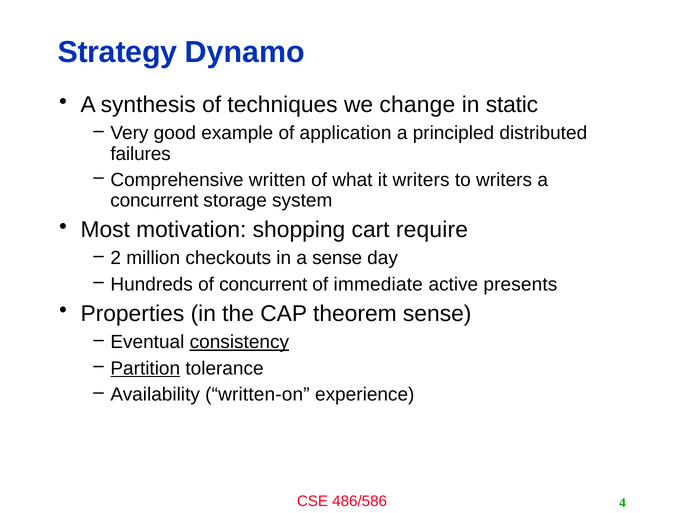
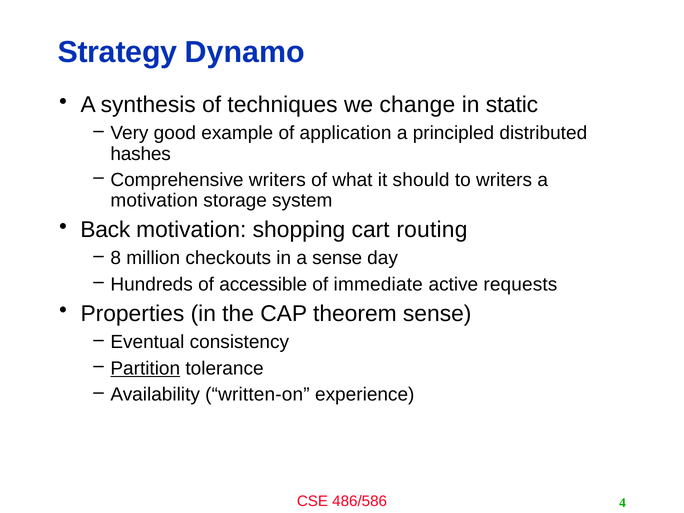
failures: failures -> hashes (141, 154)
Comprehensive written: written -> writers (277, 180)
it writers: writers -> should (421, 180)
concurrent: concurrent -> motivation (154, 200)
Most: Most -> Back (105, 230)
require: require -> routing (432, 230)
2: 2 -> 8 (116, 258)
of concurrent: concurrent -> accessible (263, 284)
presents: presents -> requests (520, 284)
consistency underline: present -> none (239, 342)
